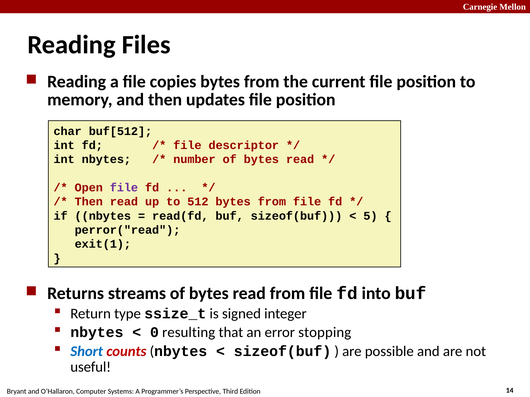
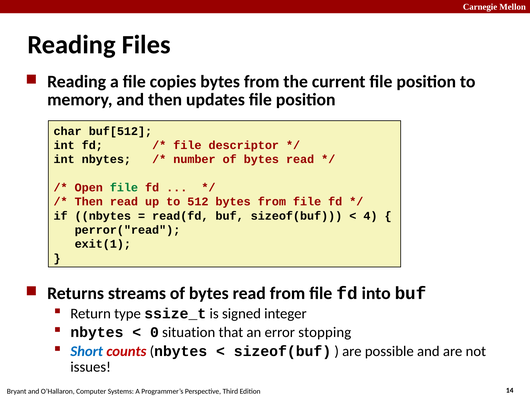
file colour: purple -> green (124, 188)
5: 5 -> 4 (370, 216)
resulting: resulting -> situation (189, 333)
useful: useful -> issues (91, 368)
